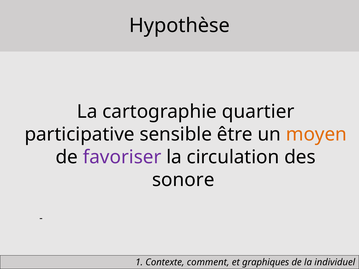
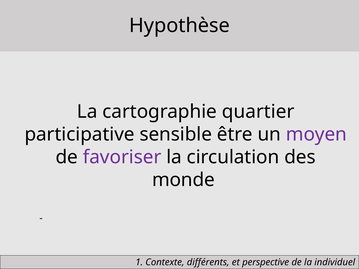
moyen colour: orange -> purple (316, 135)
sonore: sonore -> monde (183, 180)
comment: comment -> différents (208, 263)
graphiques: graphiques -> perspective (266, 263)
